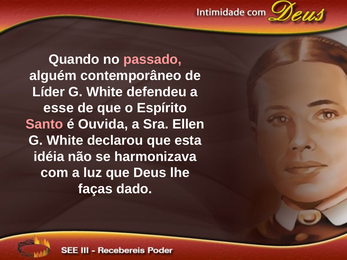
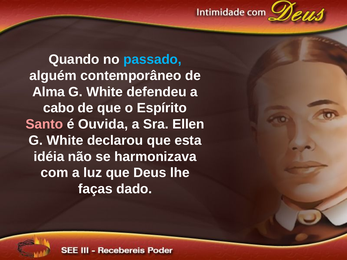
passado colour: pink -> light blue (153, 60)
Líder: Líder -> Alma (49, 92)
esse: esse -> cabo (59, 108)
